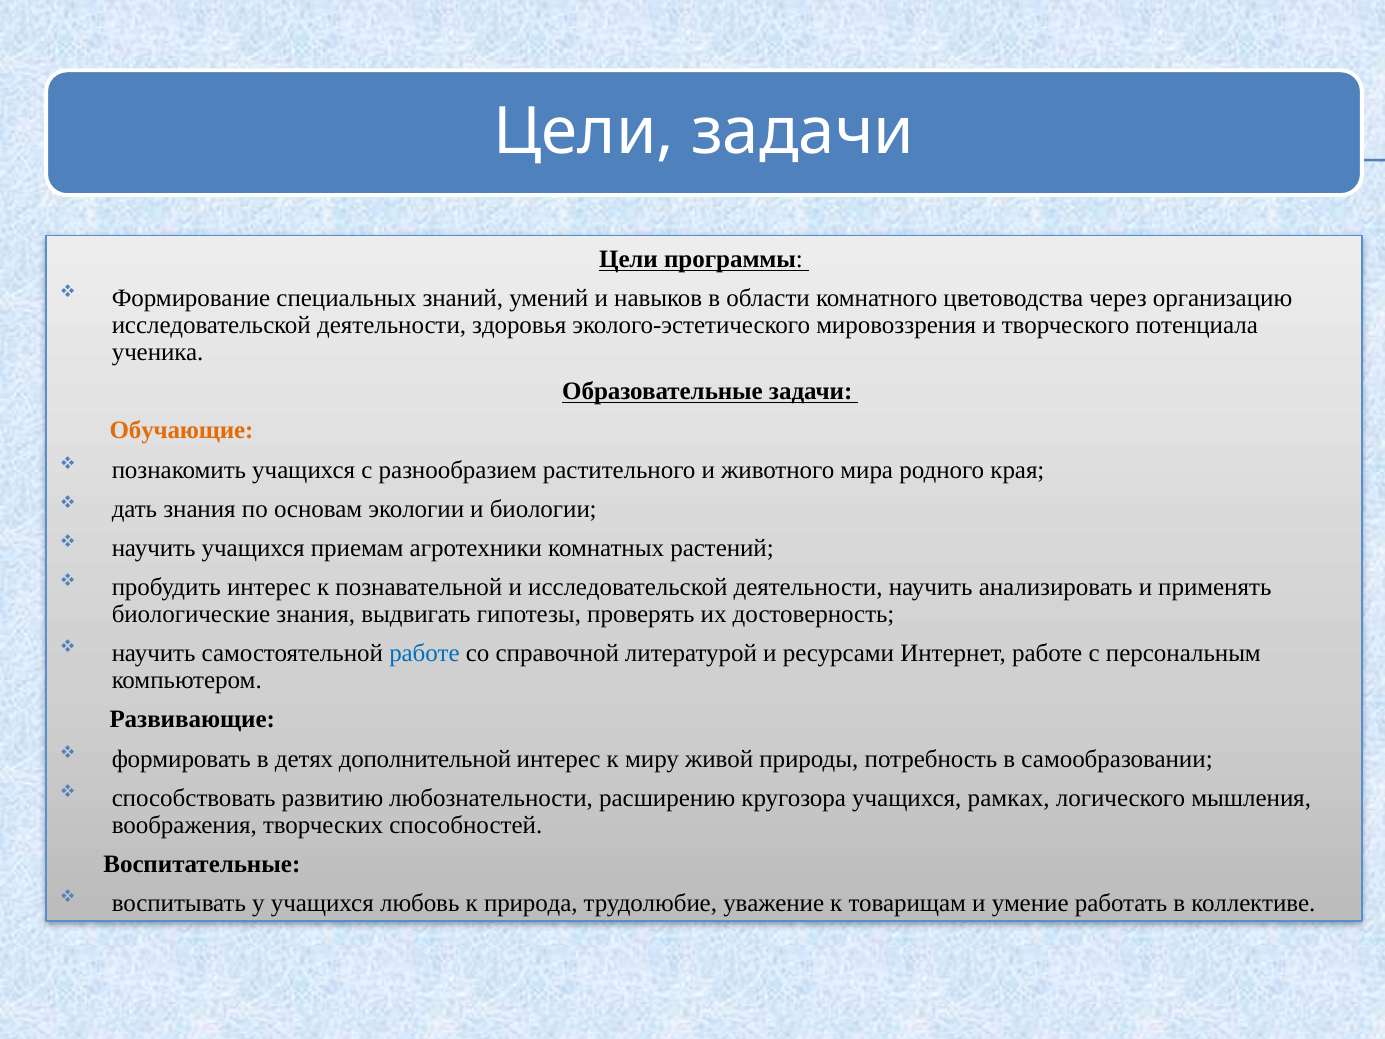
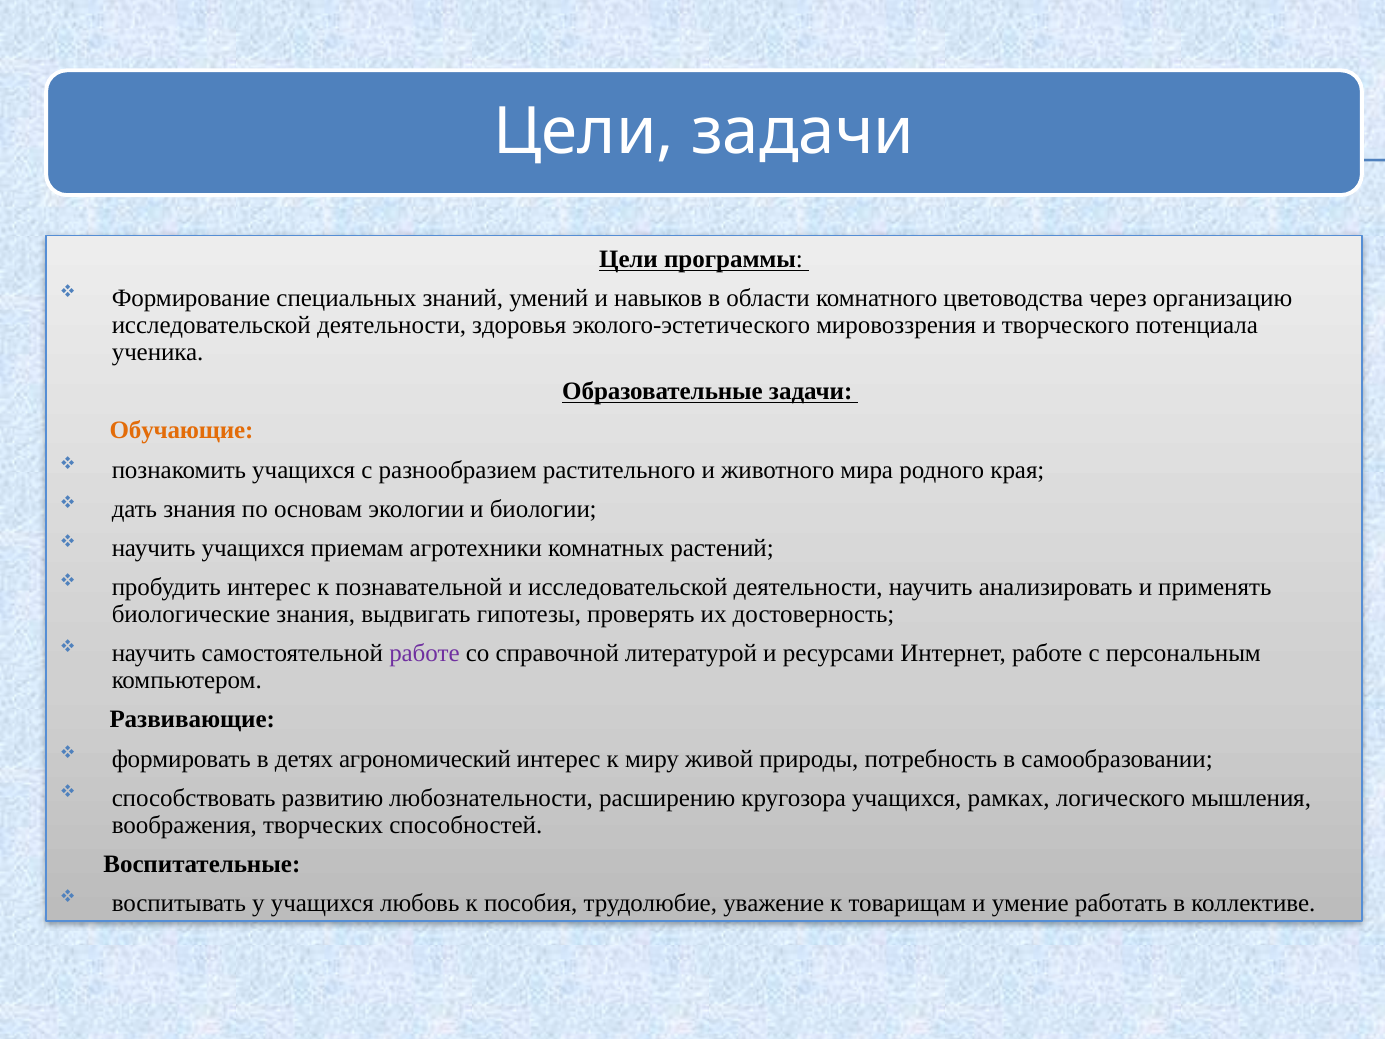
работе colour: blue -> purple (424, 653)
дополнительной: дополнительной -> агрономический (425, 759)
природа: природа -> пособия (531, 903)
